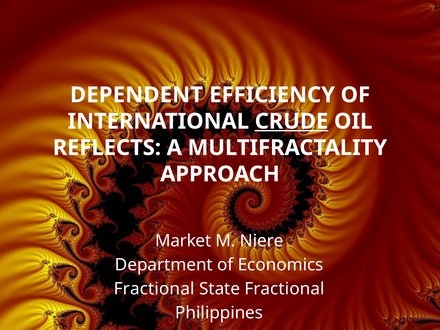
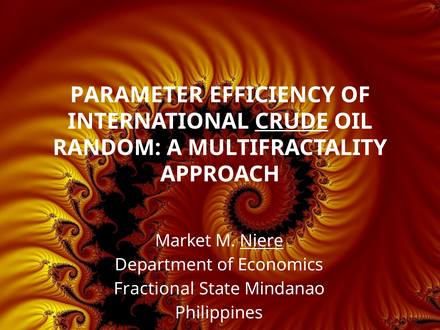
DEPENDENT: DEPENDENT -> PARAMETER (137, 95)
REFLECTS: REFLECTS -> RANDOM (107, 148)
Niere underline: none -> present (262, 241)
State Fractional: Fractional -> Mindanao (285, 289)
